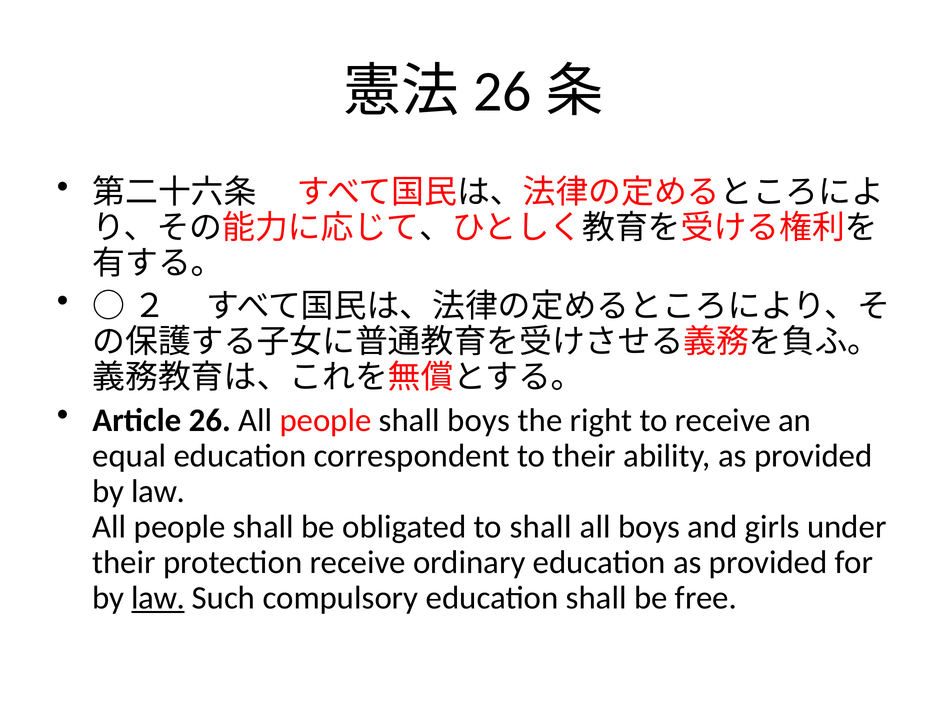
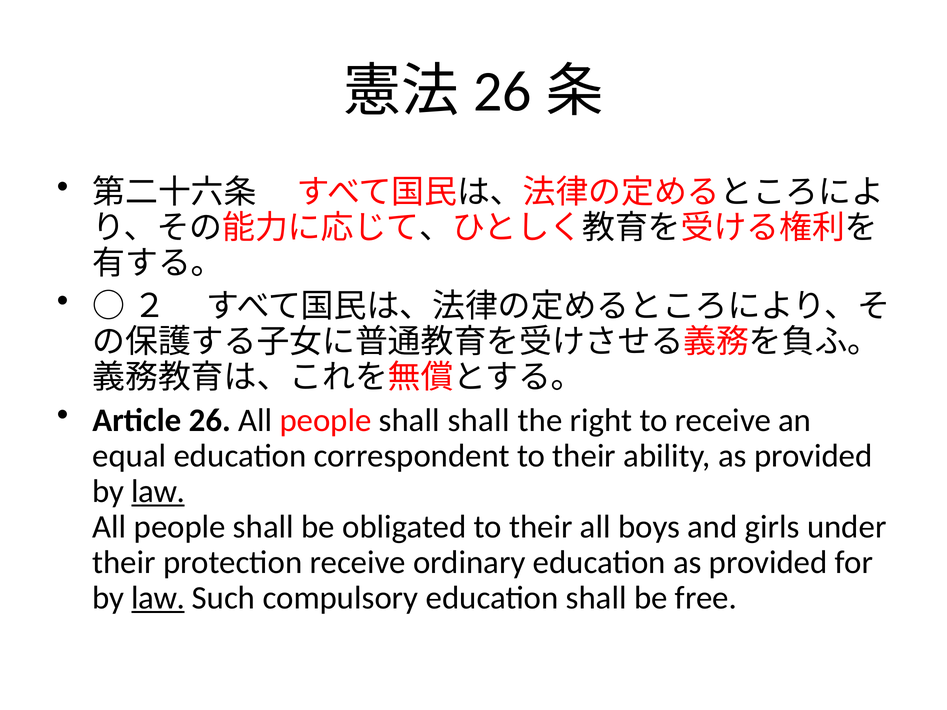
shall boys: boys -> shall (479, 421)
law underline: none -> present (158, 492)
obligated to shall: shall -> their (541, 527)
